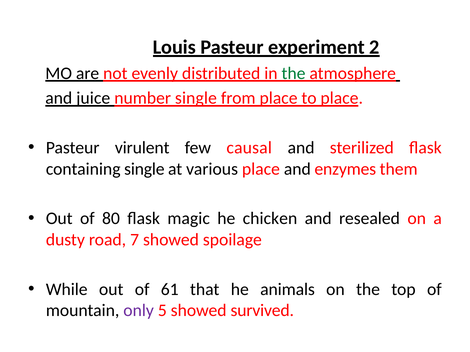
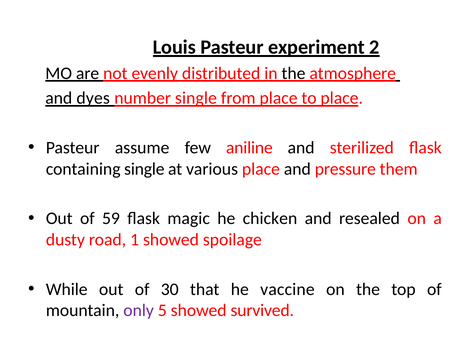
the colour: green -> black (294, 73)
juice: juice -> dyes (93, 98)
virulent: virulent -> assume (142, 148)
causal: causal -> aniline (249, 148)
enzymes: enzymes -> pressure (345, 169)
80: 80 -> 59 (111, 219)
7: 7 -> 1 (135, 240)
61: 61 -> 30 (170, 290)
animals: animals -> vaccine (287, 290)
